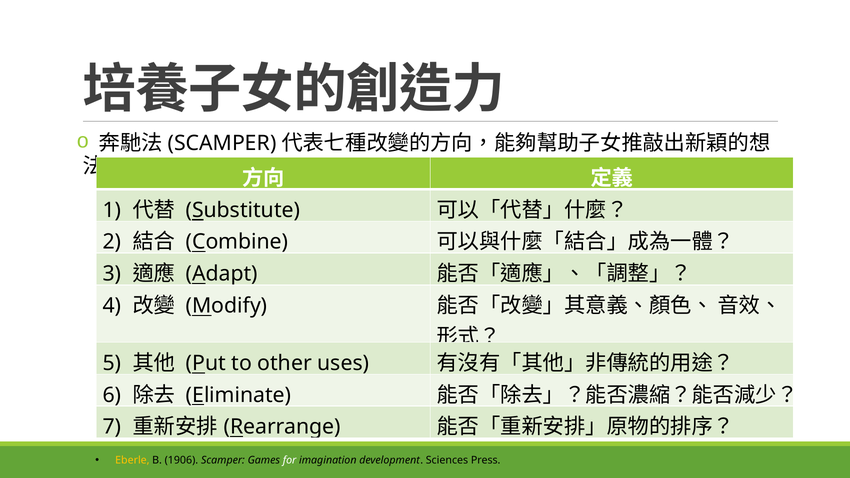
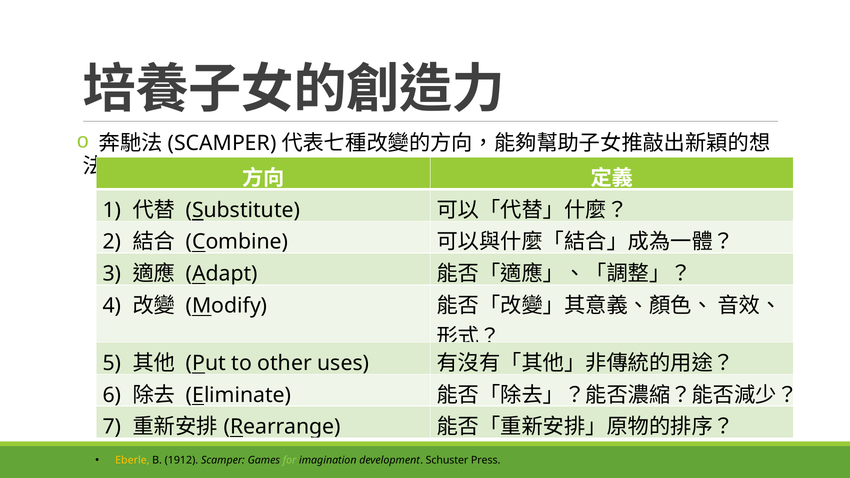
1906: 1906 -> 1912 (181, 460)
for colour: white -> light green (290, 460)
Sciences: Sciences -> Schuster (447, 460)
